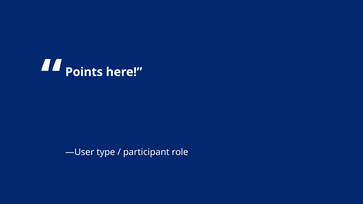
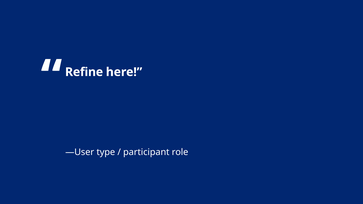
Points: Points -> Refine (84, 72)
